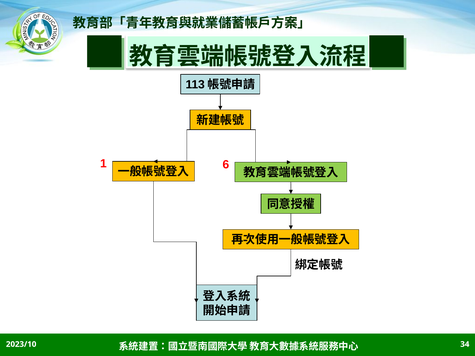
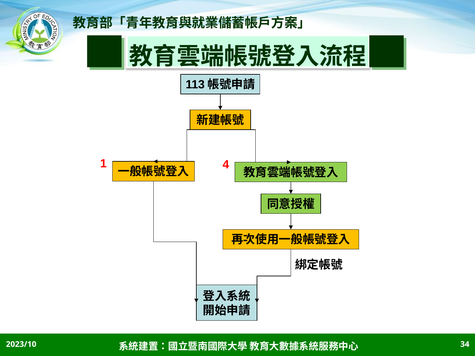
6: 6 -> 4 (226, 165)
